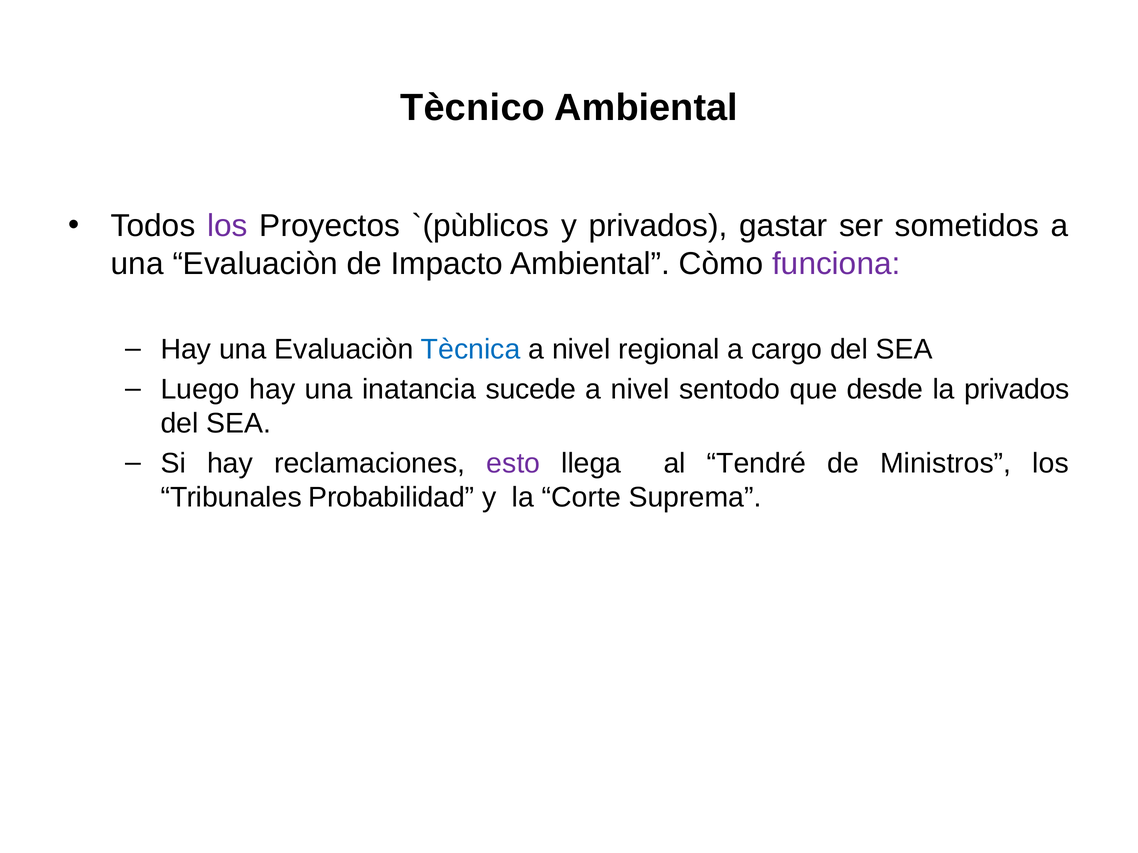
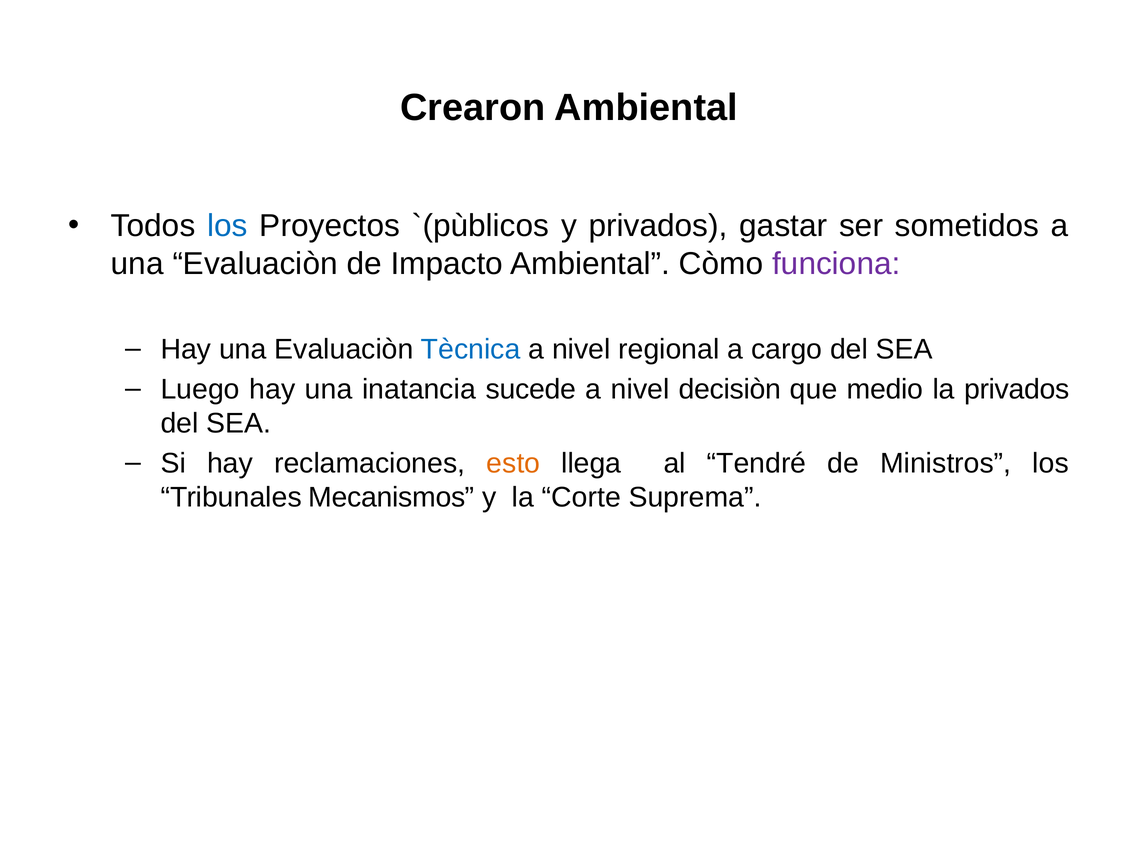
Tècnico: Tècnico -> Crearon (473, 108)
los colour: purple -> blue (228, 226)
sentodo: sentodo -> decisiòn (730, 390)
desde: desde -> medio (885, 390)
esto colour: purple -> orange (513, 464)
Probabilidad: Probabilidad -> Mecanismos (391, 498)
